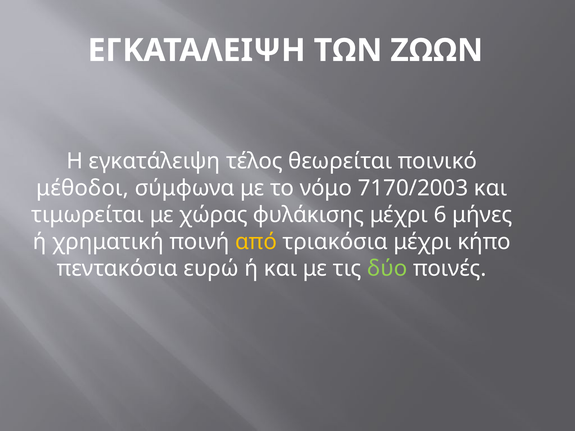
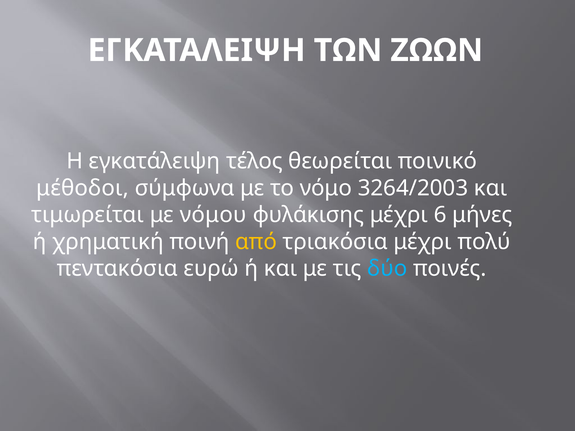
7170/2003: 7170/2003 -> 3264/2003 (413, 188)
χώρας: χώρας -> νόμου (213, 215)
κήπο: κήπο -> πολύ (484, 242)
δύο colour: light green -> light blue (387, 269)
